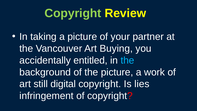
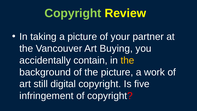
entitled: entitled -> contain (91, 60)
the colour: light blue -> yellow (127, 60)
lies: lies -> five (142, 84)
